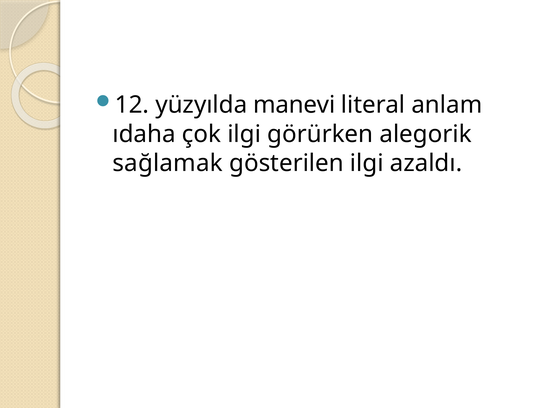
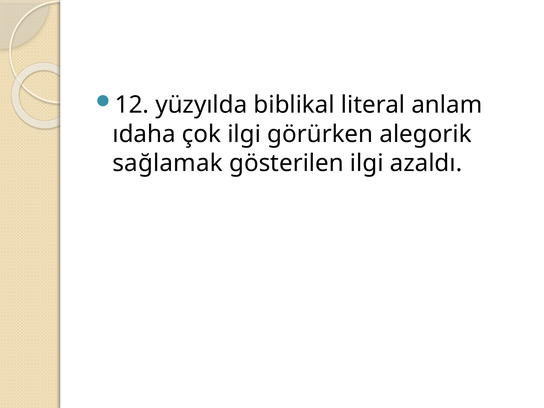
manevi: manevi -> biblikal (294, 105)
